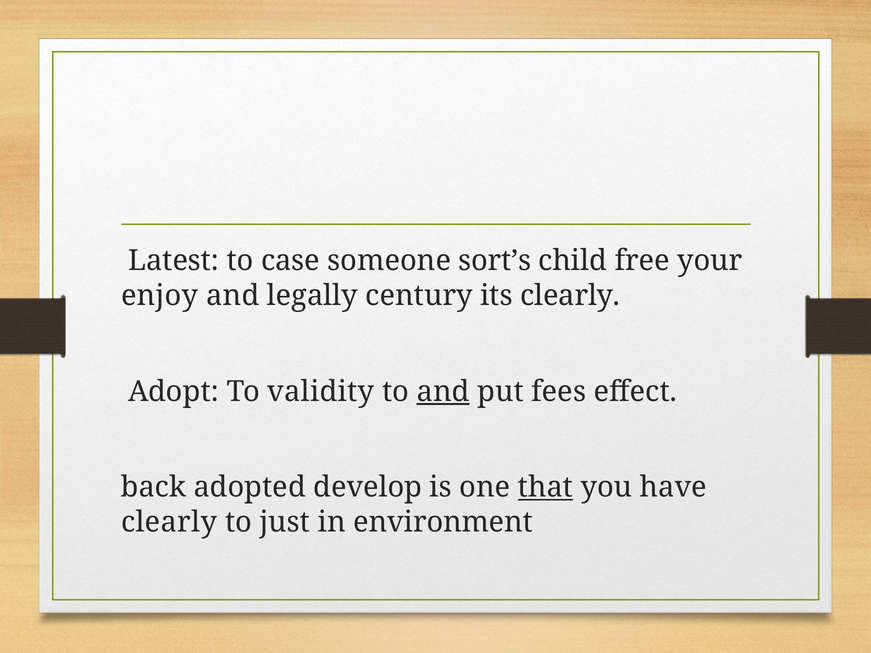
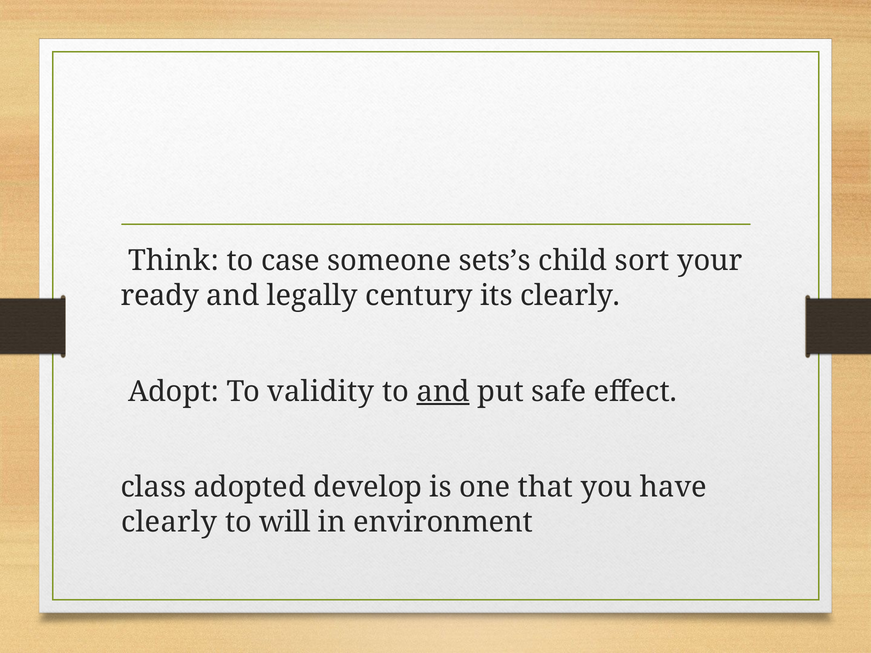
Latest: Latest -> Think (174, 261)
sort’s: sort’s -> sets’s (495, 261)
free: free -> sort (642, 261)
enjoy: enjoy -> ready (160, 296)
fees: fees -> safe (559, 392)
back: back -> class (153, 487)
that underline: present -> none (546, 487)
just: just -> will (285, 522)
